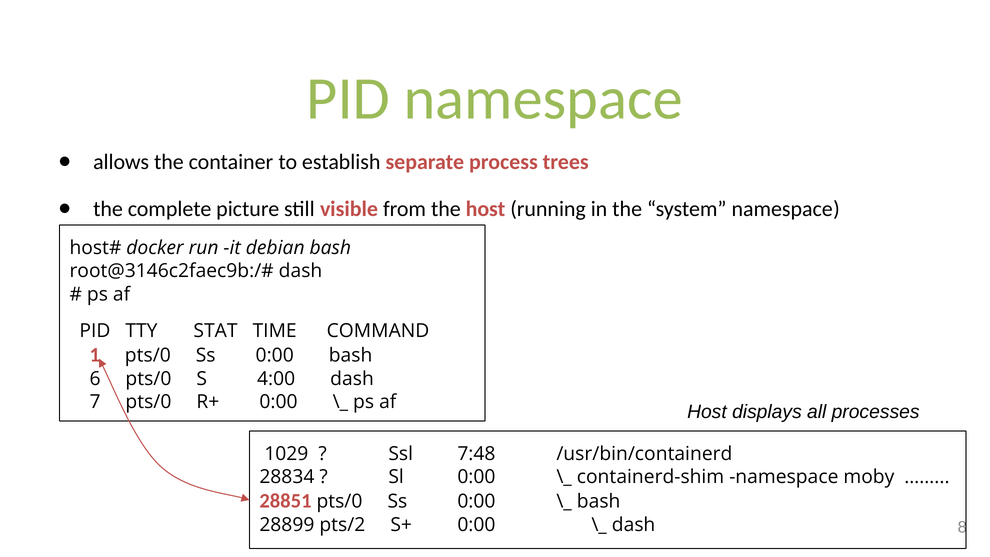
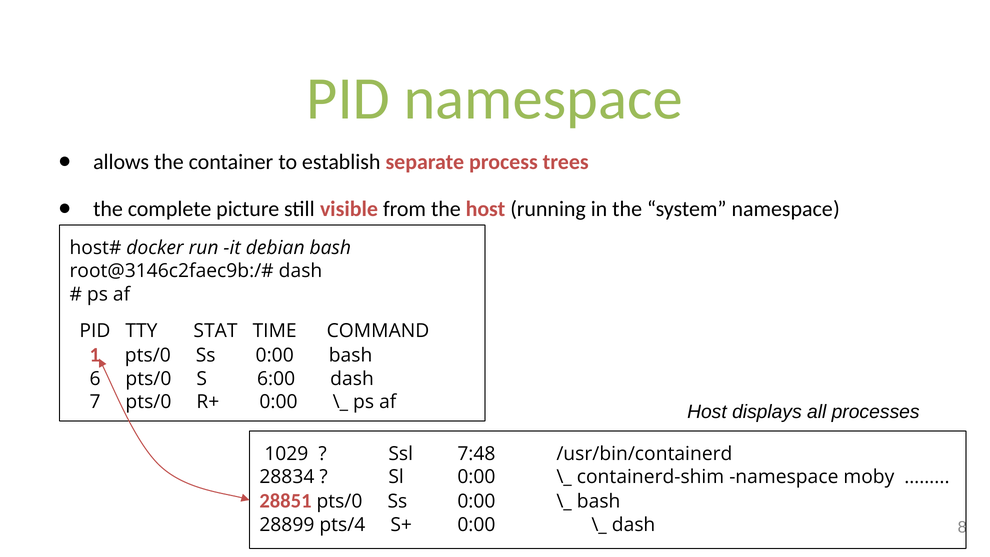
4:00: 4:00 -> 6:00 (276, 379)
pts/2: pts/2 -> pts/4 (342, 525)
